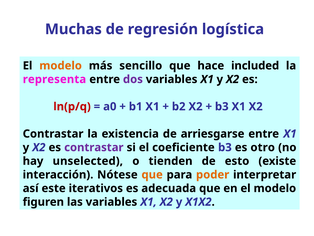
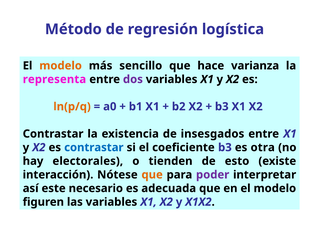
Muchas: Muchas -> Método (73, 29)
included: included -> varianza (255, 66)
ln(p/q colour: red -> orange (72, 106)
arriesgarse: arriesgarse -> insesgados (212, 134)
contrastar colour: purple -> blue (94, 147)
otro: otro -> otra (263, 147)
unselected: unselected -> electorales (88, 161)
poder colour: orange -> purple (213, 174)
iterativos: iterativos -> necesario (96, 188)
